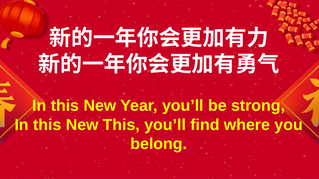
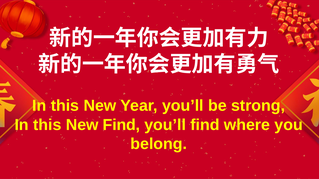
New This: This -> Find (121, 125)
